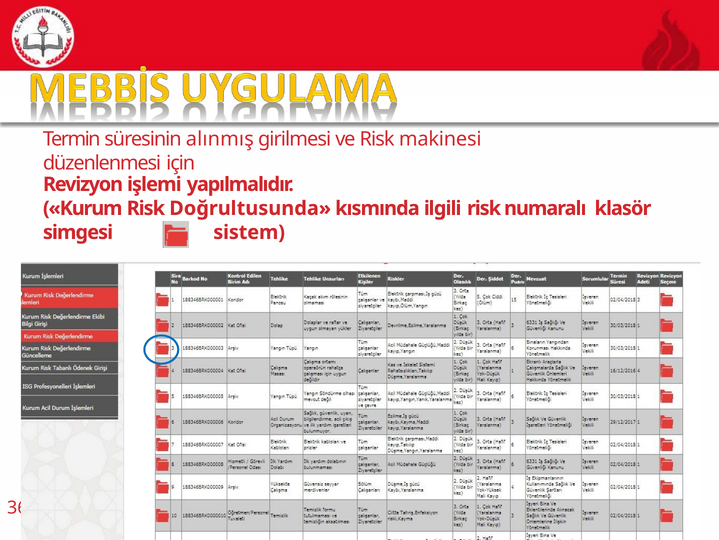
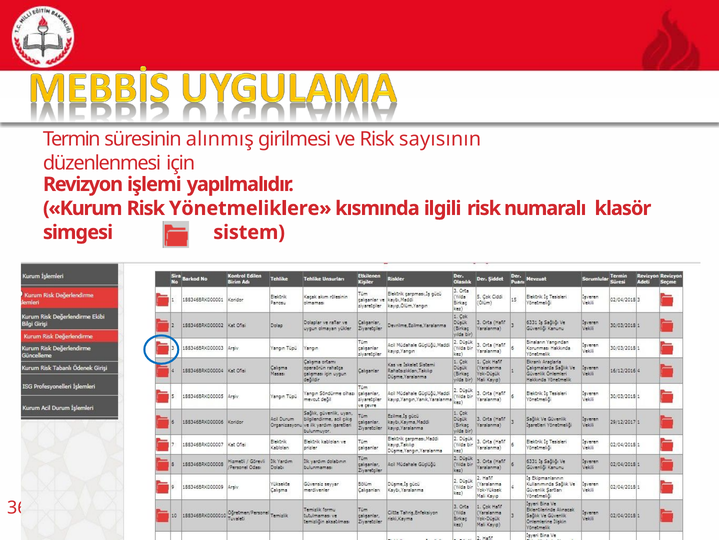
makinesi: makinesi -> sayısının (440, 139)
Doğrultusunda: Doğrultusunda -> Yönetmeliklere (250, 208)
